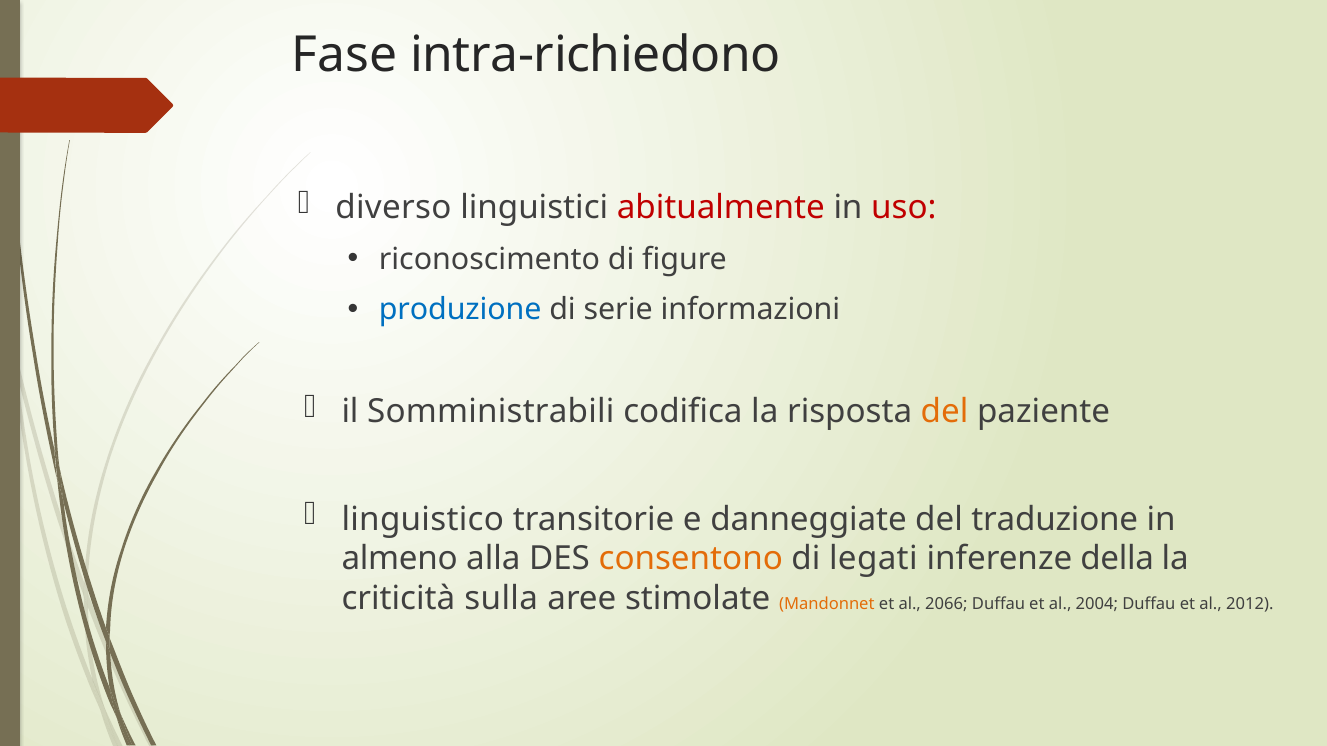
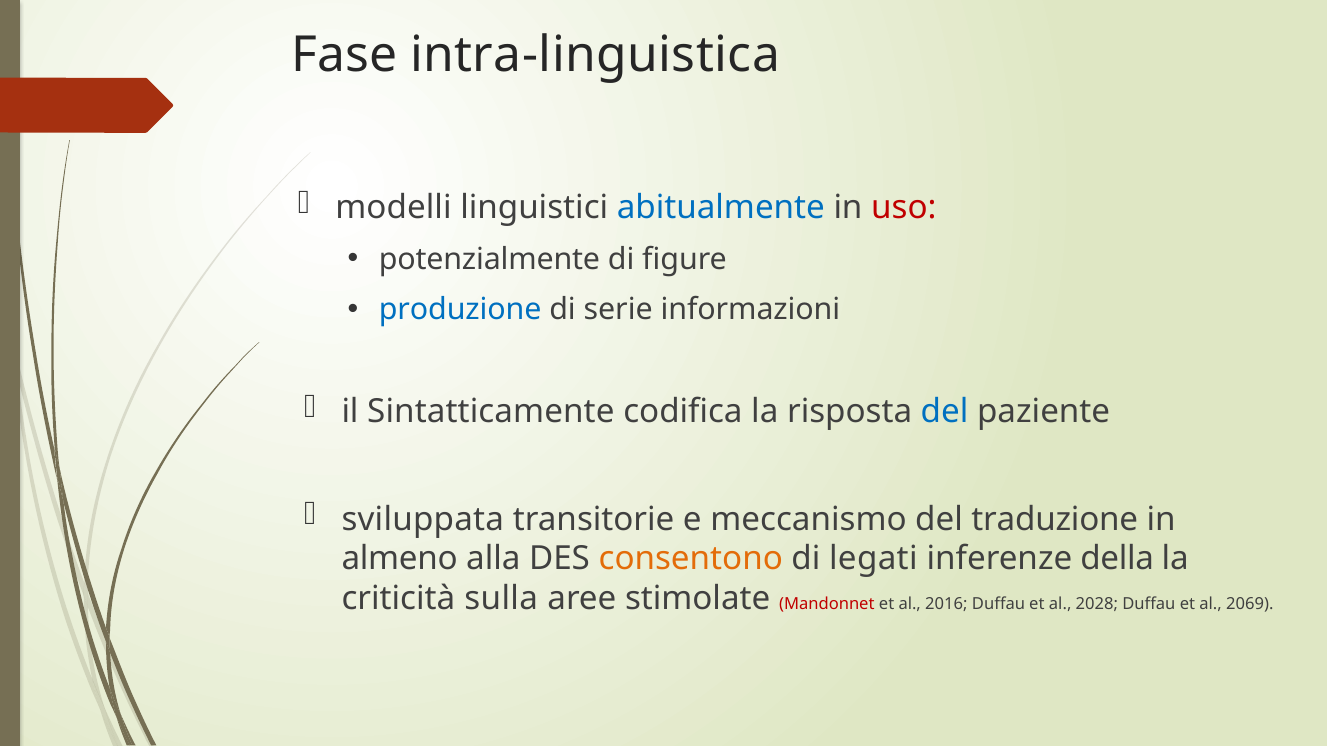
intra-richiedono: intra-richiedono -> intra-linguistica (595, 56)
diverso: diverso -> modelli (393, 208)
abitualmente colour: red -> blue (721, 208)
riconoscimento: riconoscimento -> potenzialmente (489, 260)
Somministrabili: Somministrabili -> Sintatticamente (491, 412)
del colour: orange -> blue (945, 412)
linguistico: linguistico -> sviluppata (423, 520)
danneggiate: danneggiate -> meccanismo (808, 520)
Mandonnet colour: orange -> red (827, 605)
2066: 2066 -> 2016 (946, 605)
2004: 2004 -> 2028 (1097, 605)
2012: 2012 -> 2069 (1250, 605)
